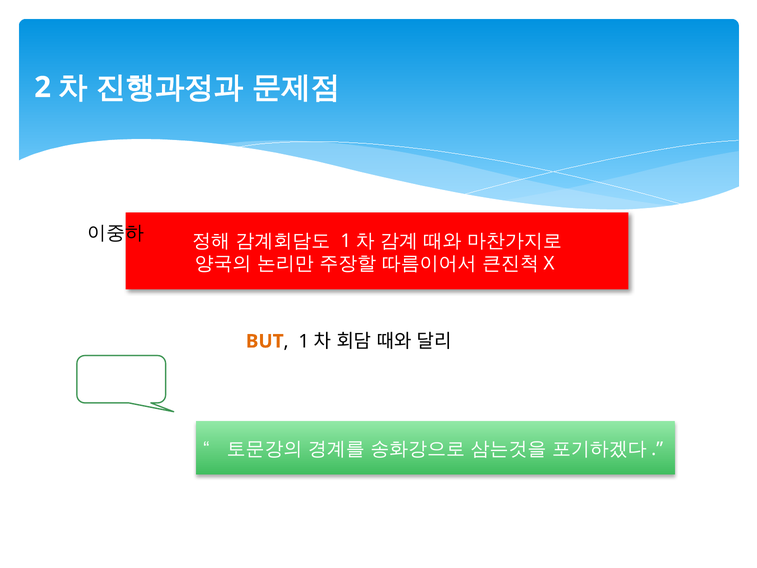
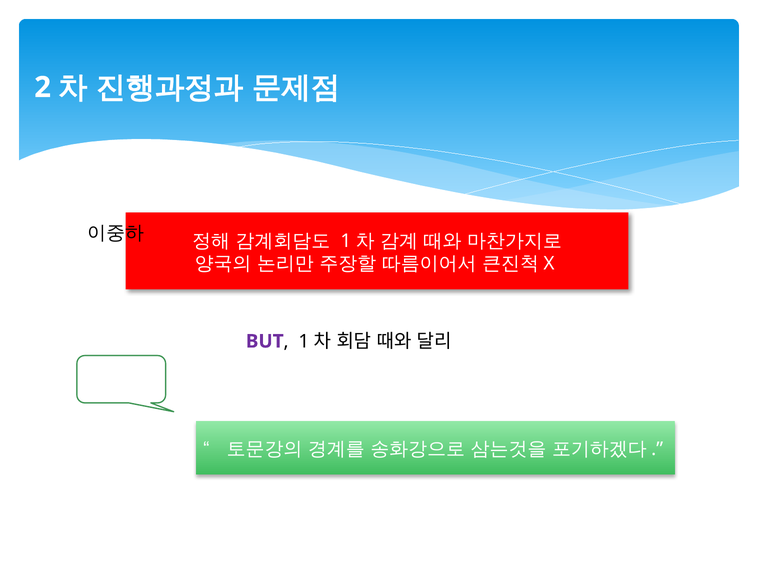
BUT colour: orange -> purple (265, 341)
